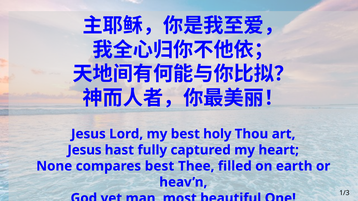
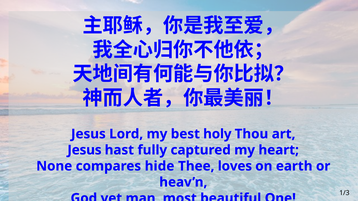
compares best: best -> hide (160, 166)
filled: filled -> loves (235, 166)
